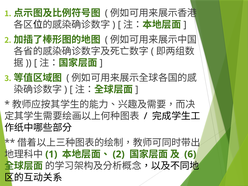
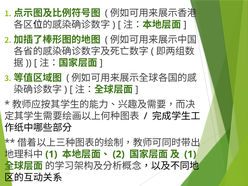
6: 6 -> 1 (190, 154)
